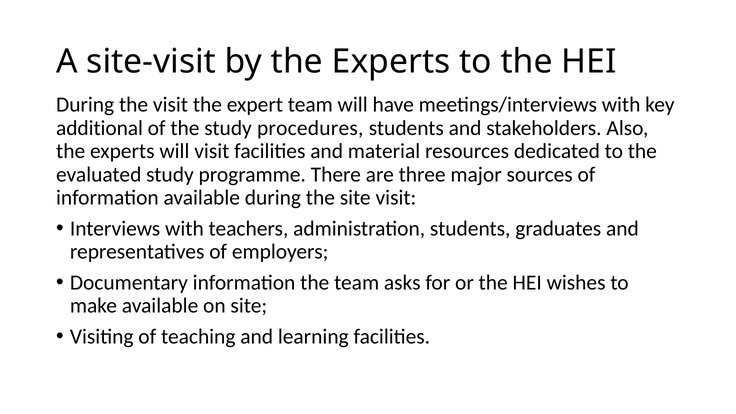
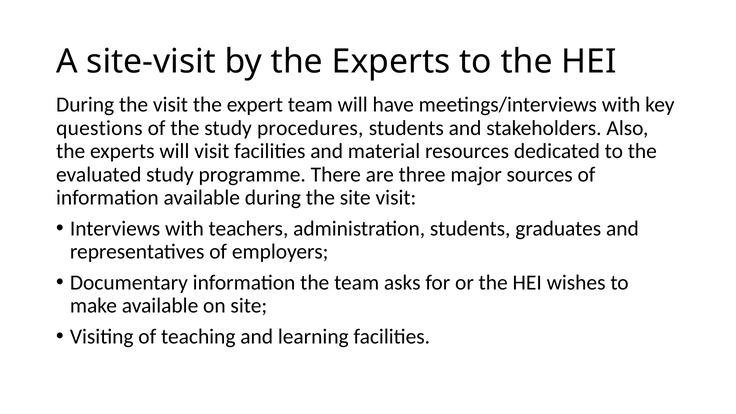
additional: additional -> questions (99, 128)
